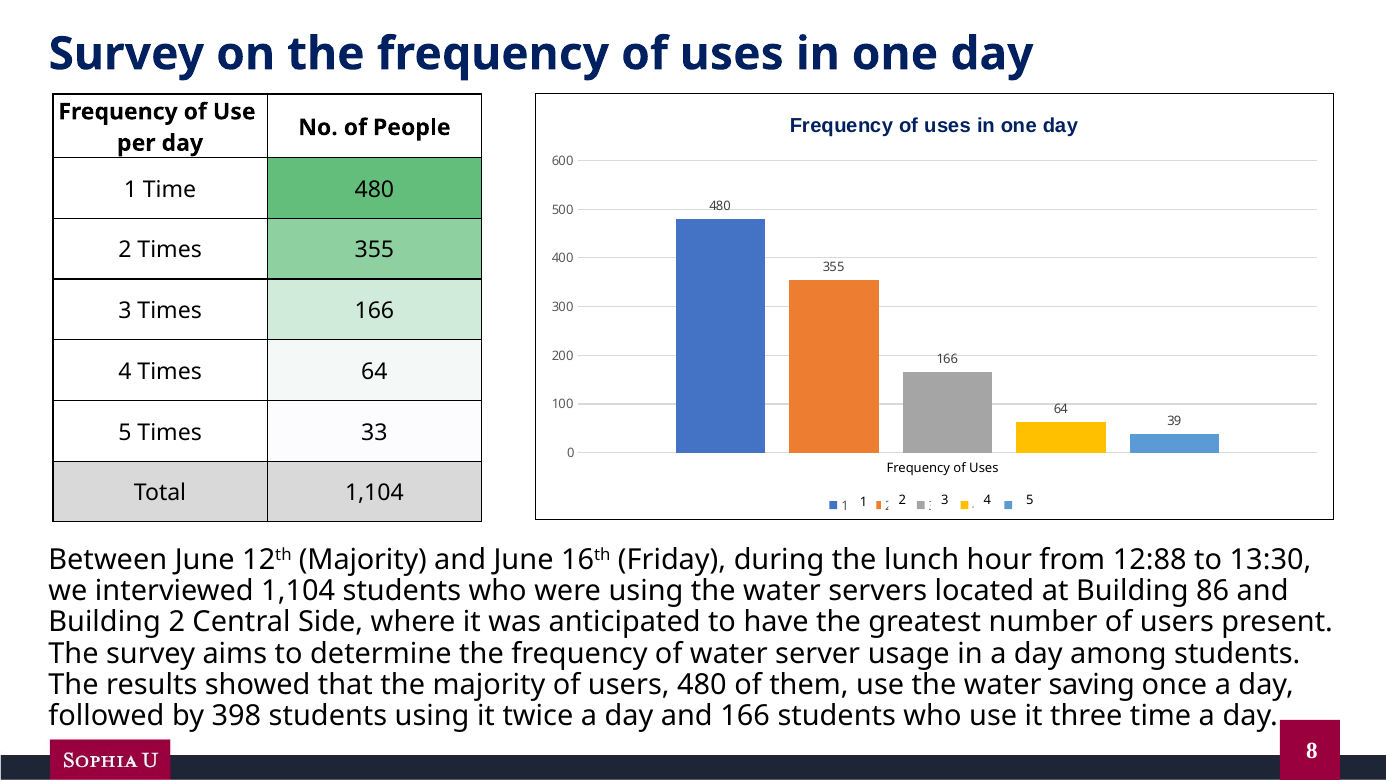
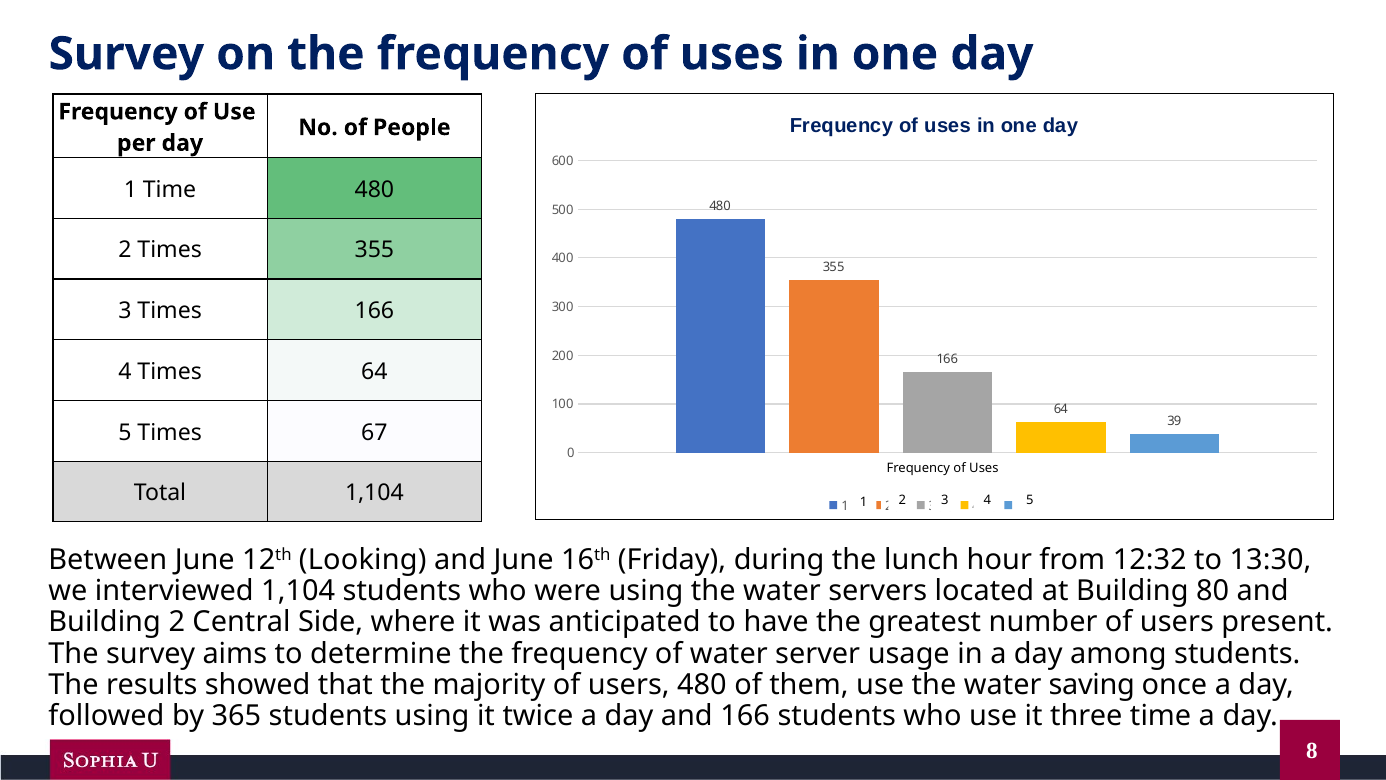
33: 33 -> 67 (374, 432)
12th Majority: Majority -> Looking (363, 560)
12:88: 12:88 -> 12:32 (1150, 560)
86: 86 -> 80 (1213, 591)
398: 398 -> 365 (236, 716)
